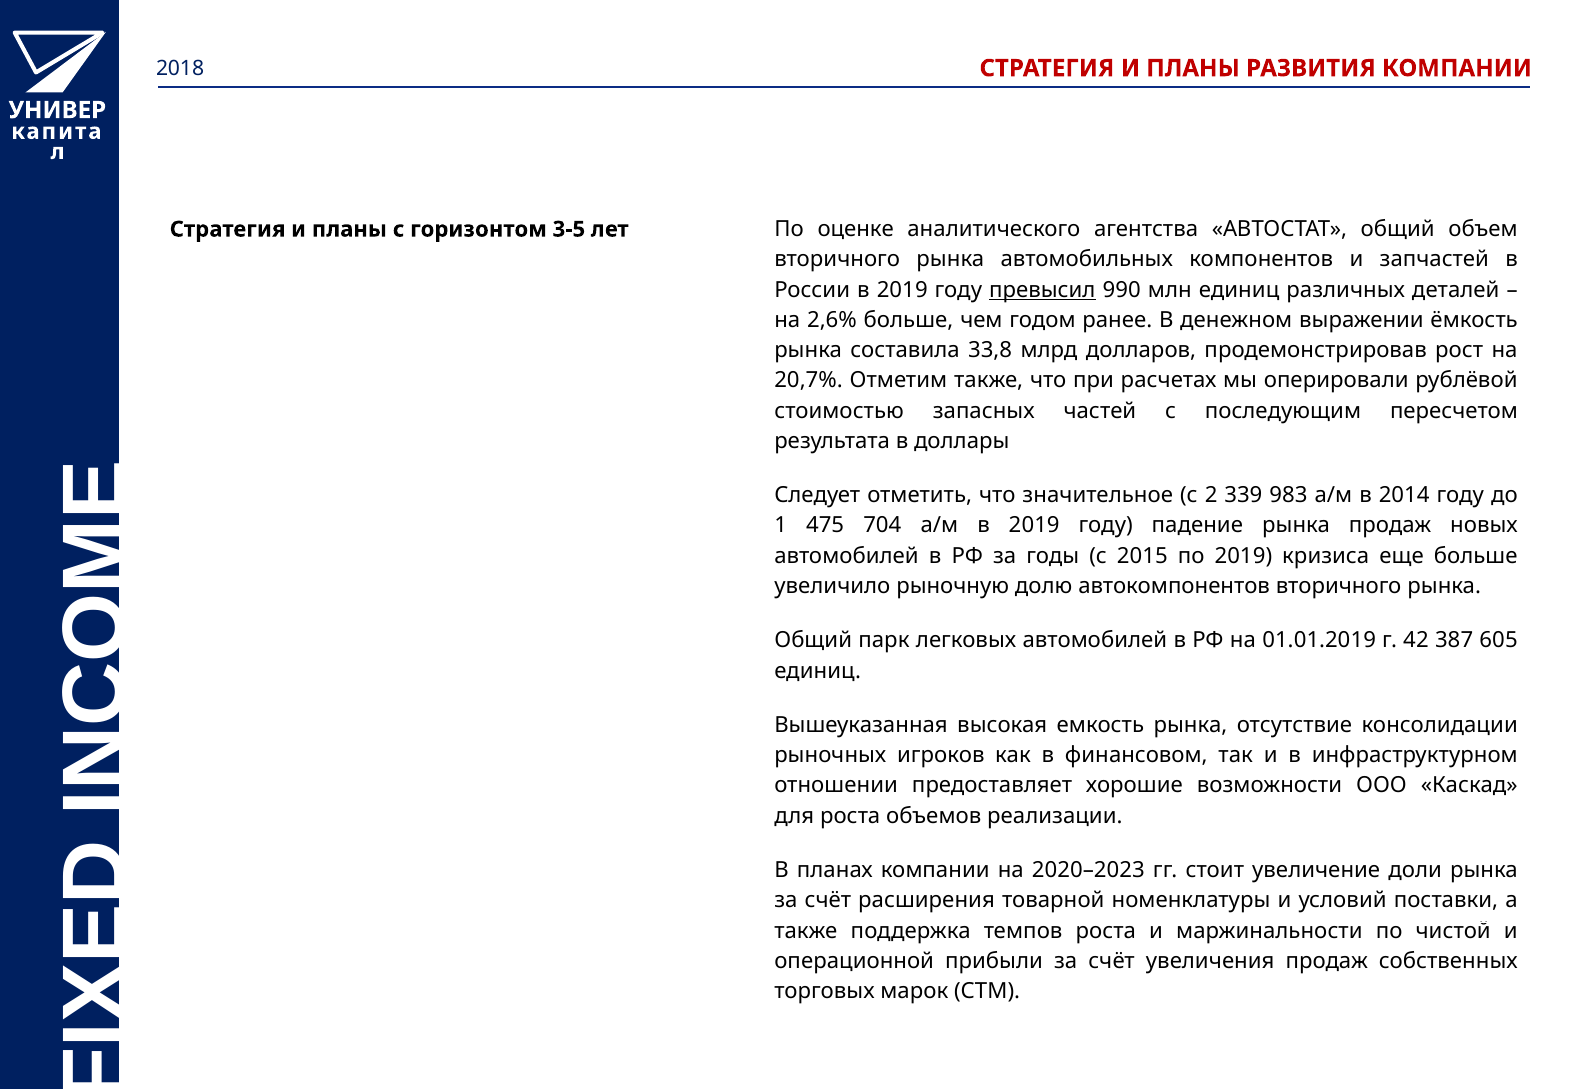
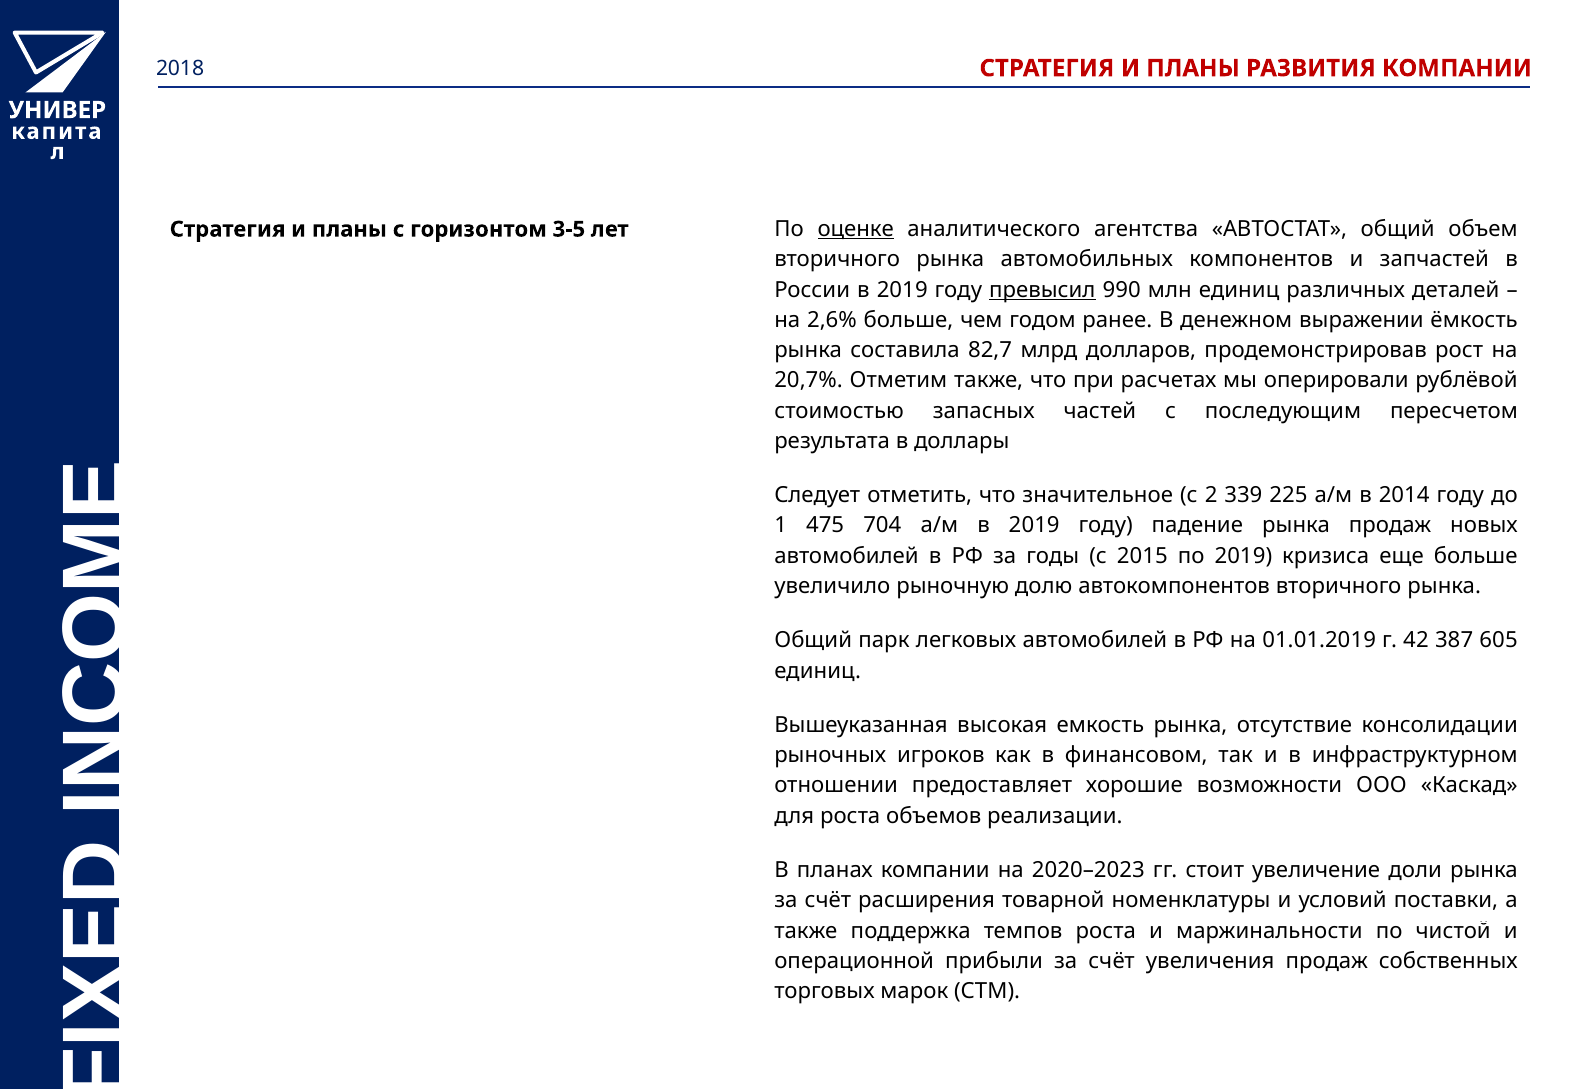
оценке underline: none -> present (856, 229)
33,8: 33,8 -> 82,7 (990, 350)
983: 983 -> 225 (1289, 495)
